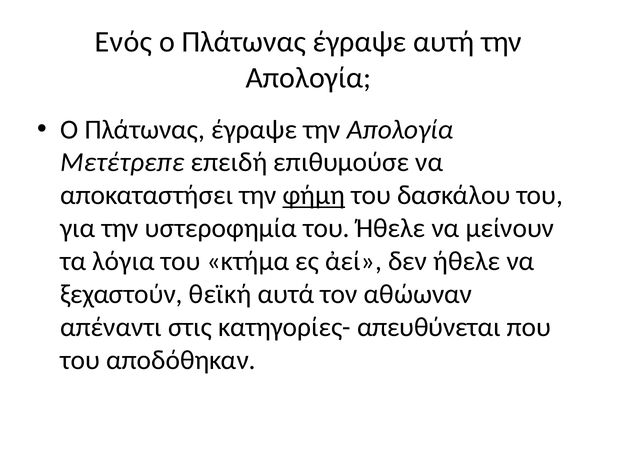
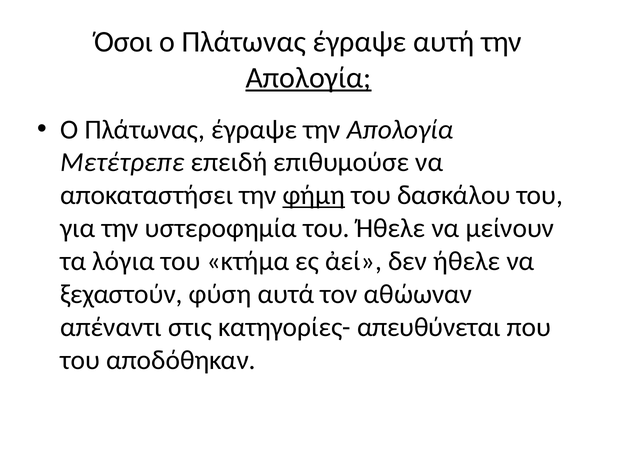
Ενός: Ενός -> Όσοι (124, 42)
Απολογία underline: none -> present (308, 78)
θεϊκή: θεϊκή -> φύση (220, 294)
